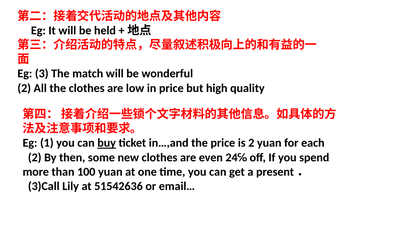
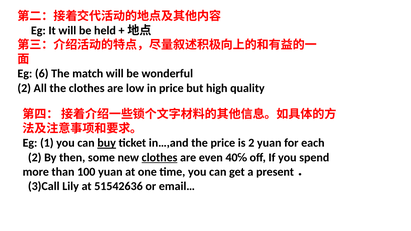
3: 3 -> 6 (42, 74)
clothes underline: none -> present (160, 158)
24℅: 24℅ -> 40℅ (236, 158)
